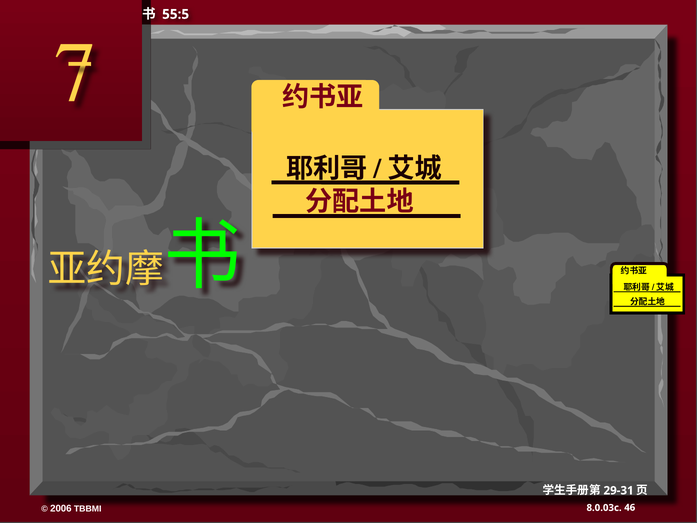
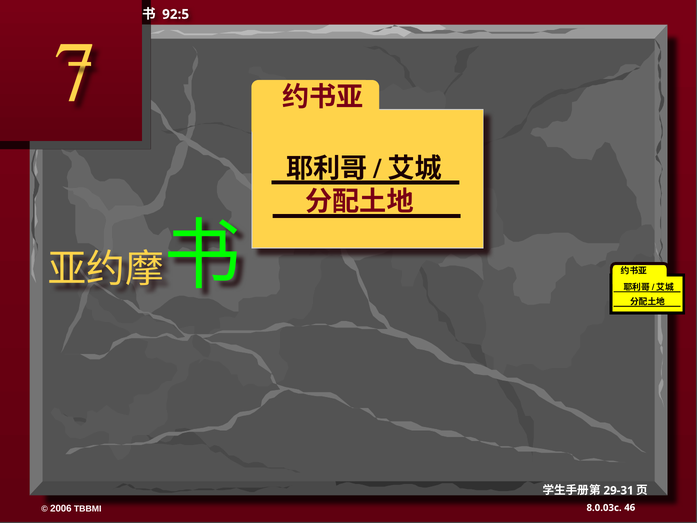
55:5: 55:5 -> 92:5 (176, 14)
